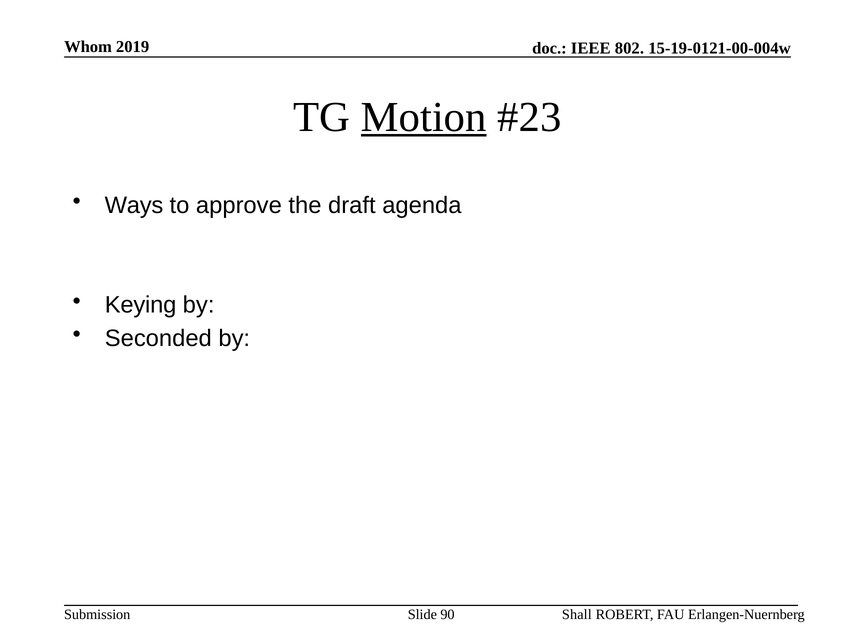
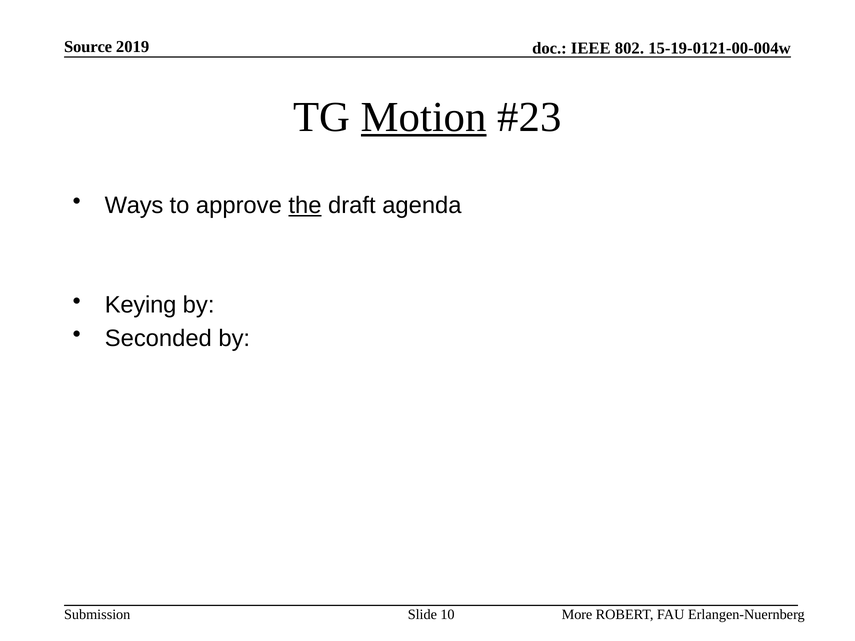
Whom: Whom -> Source (88, 47)
the underline: none -> present (305, 205)
90: 90 -> 10 (448, 615)
Shall: Shall -> More (577, 615)
